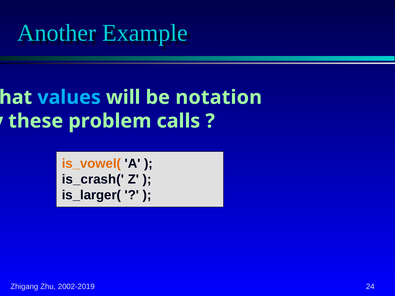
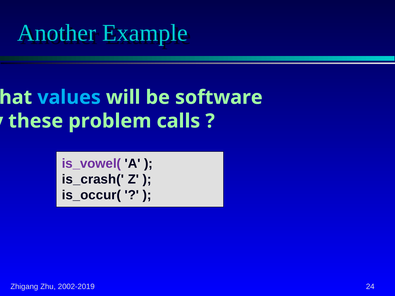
notation: notation -> software (219, 97)
is_vowel( colour: orange -> purple (91, 164)
is_larger(: is_larger( -> is_occur( (91, 195)
